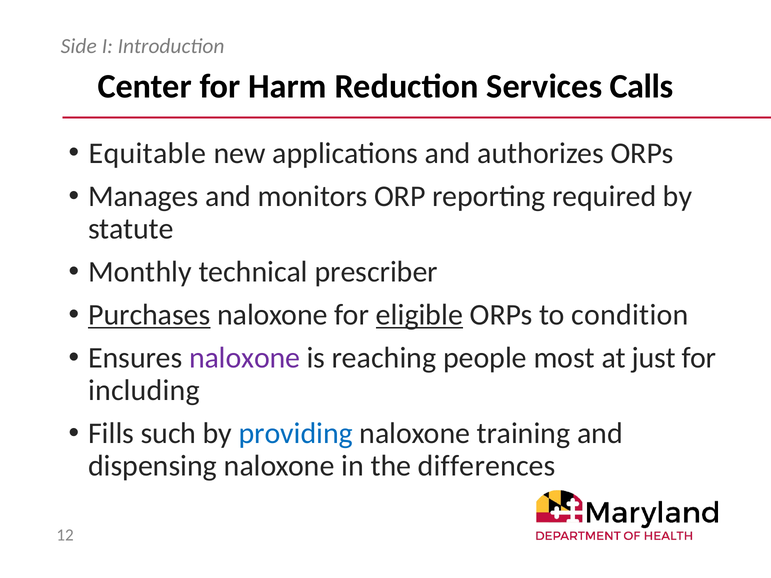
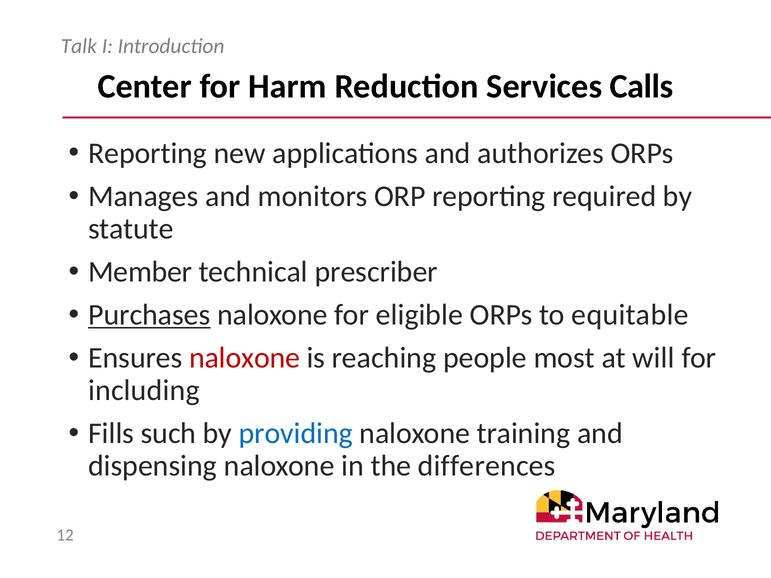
Side: Side -> Talk (79, 46)
Equitable: Equitable -> Reporting (148, 153)
Monthly: Monthly -> Member (140, 272)
eligible underline: present -> none (419, 315)
condition: condition -> equitable (630, 315)
naloxone colour: purple -> red (245, 358)
just: just -> will (654, 358)
